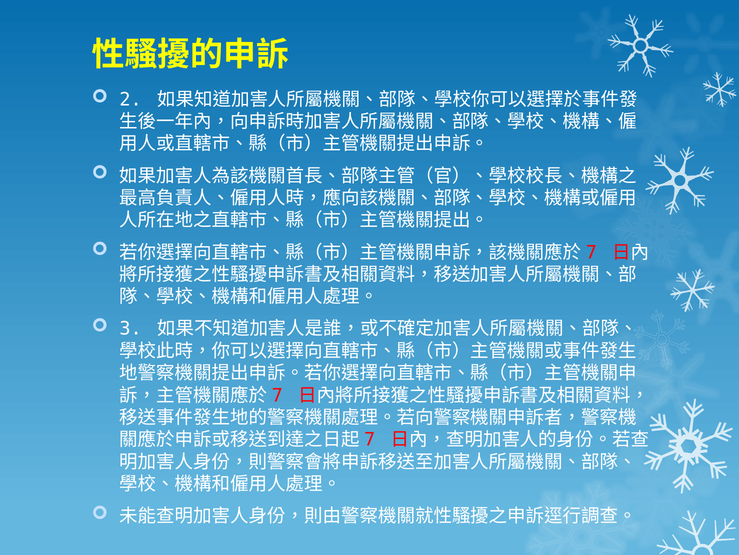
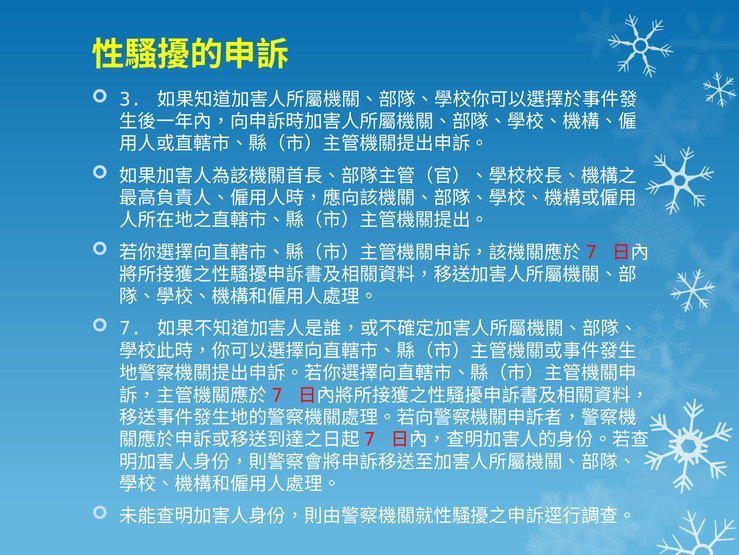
2: 2 -> 3 (131, 99)
3: 3 -> 7 (131, 328)
